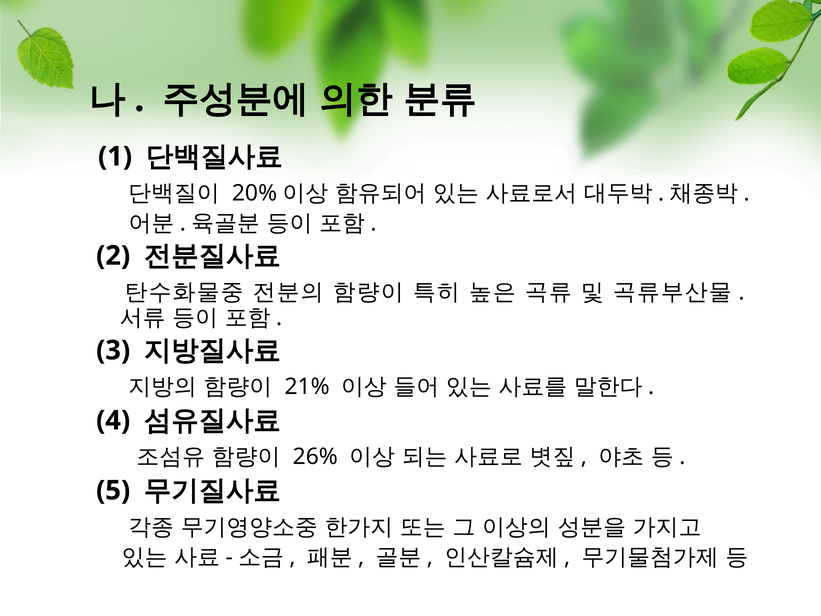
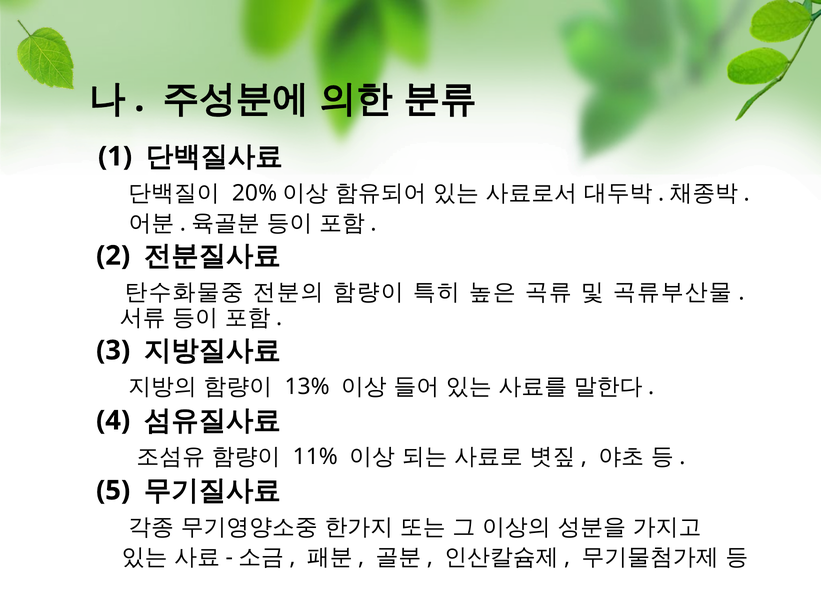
21%: 21% -> 13% (307, 387)
26%: 26% -> 11% (315, 457)
